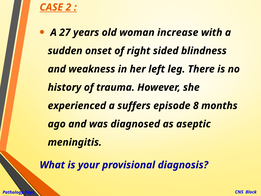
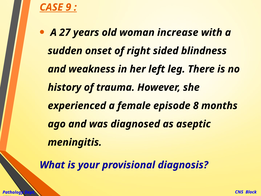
2: 2 -> 9 (68, 7)
suffers: suffers -> female (134, 106)
